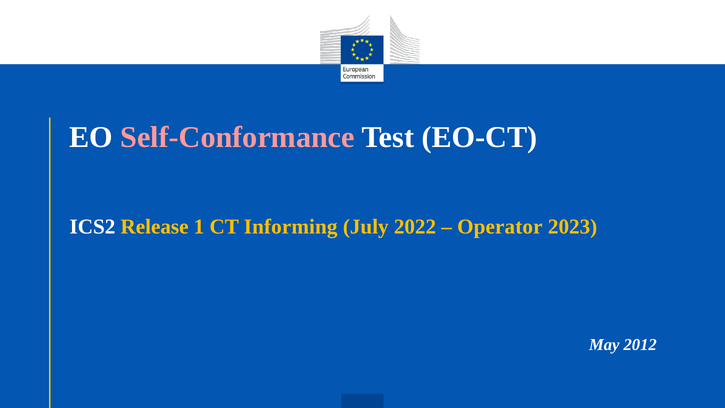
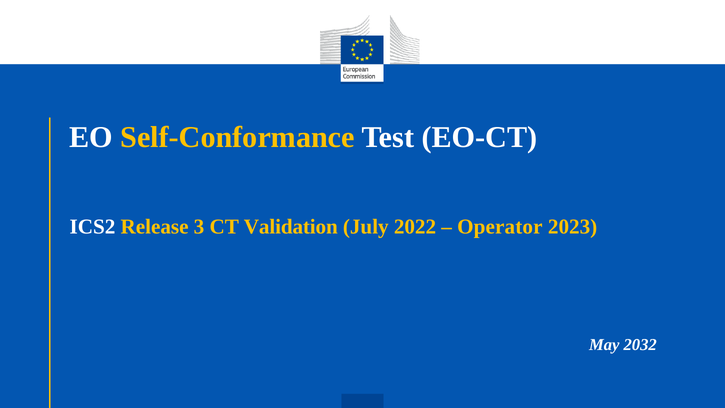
Self-Conformance colour: pink -> yellow (237, 137)
1: 1 -> 3 (199, 227)
Informing: Informing -> Validation (291, 227)
2012: 2012 -> 2032 (640, 344)
